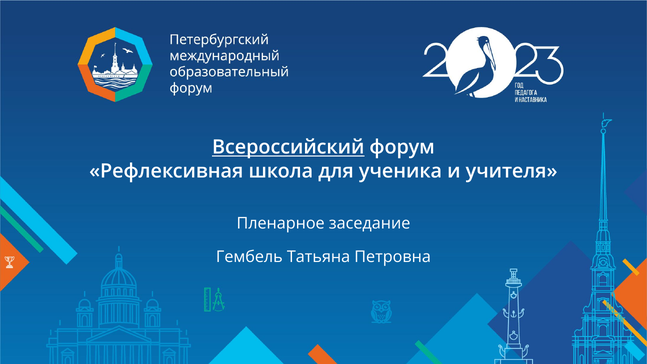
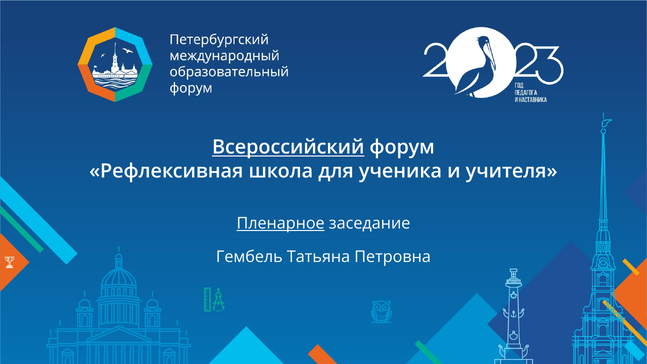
Пленарное underline: none -> present (281, 223)
